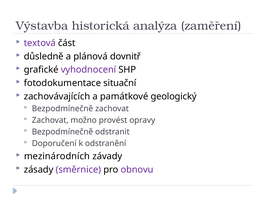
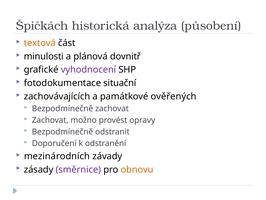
Výstavba: Výstavba -> Špičkách (42, 26)
zaměření: zaměření -> působení (211, 26)
textová colour: purple -> orange (40, 43)
důsledně: důsledně -> minulosti (44, 56)
geologický: geologický -> ověřených (174, 96)
obnovu colour: purple -> orange (137, 169)
